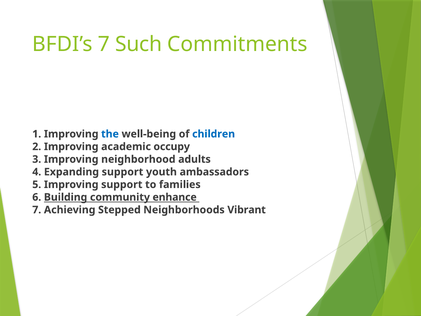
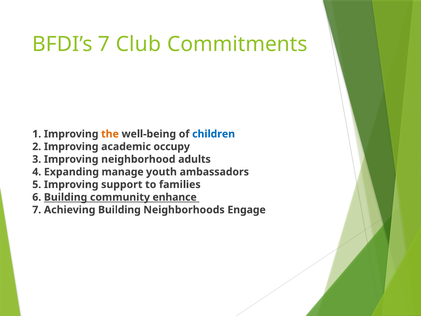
Such: Such -> Club (138, 44)
the colour: blue -> orange (110, 134)
Expanding support: support -> manage (123, 172)
Achieving Stepped: Stepped -> Building (119, 210)
Vibrant: Vibrant -> Engage (247, 210)
